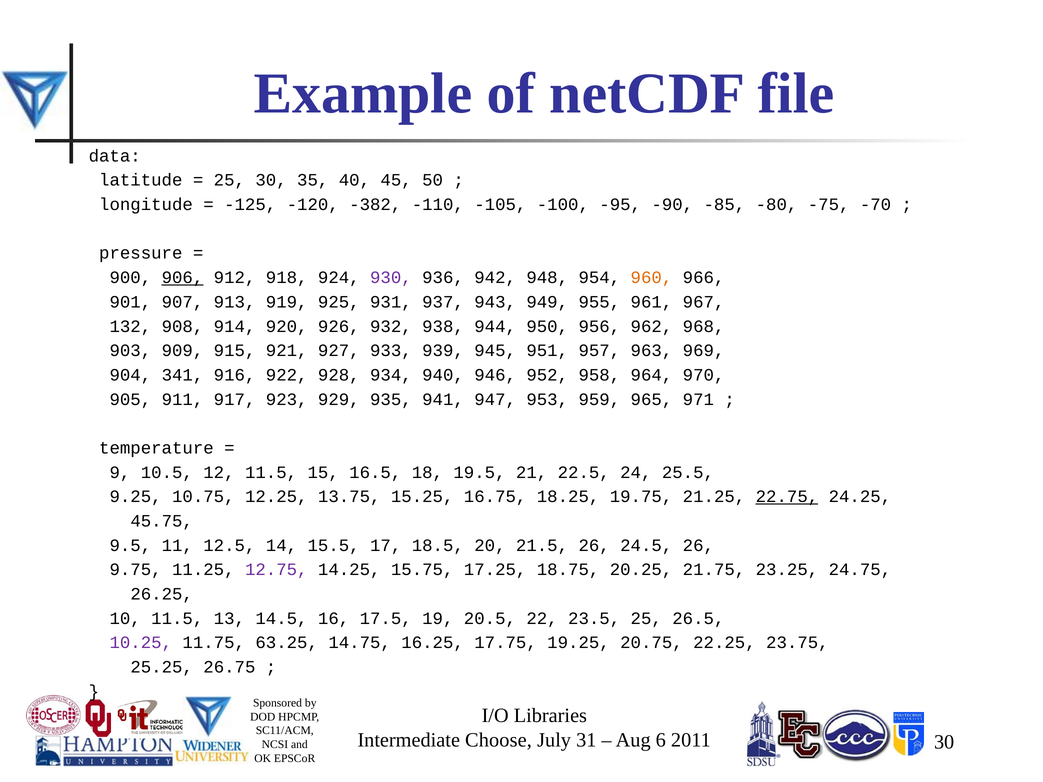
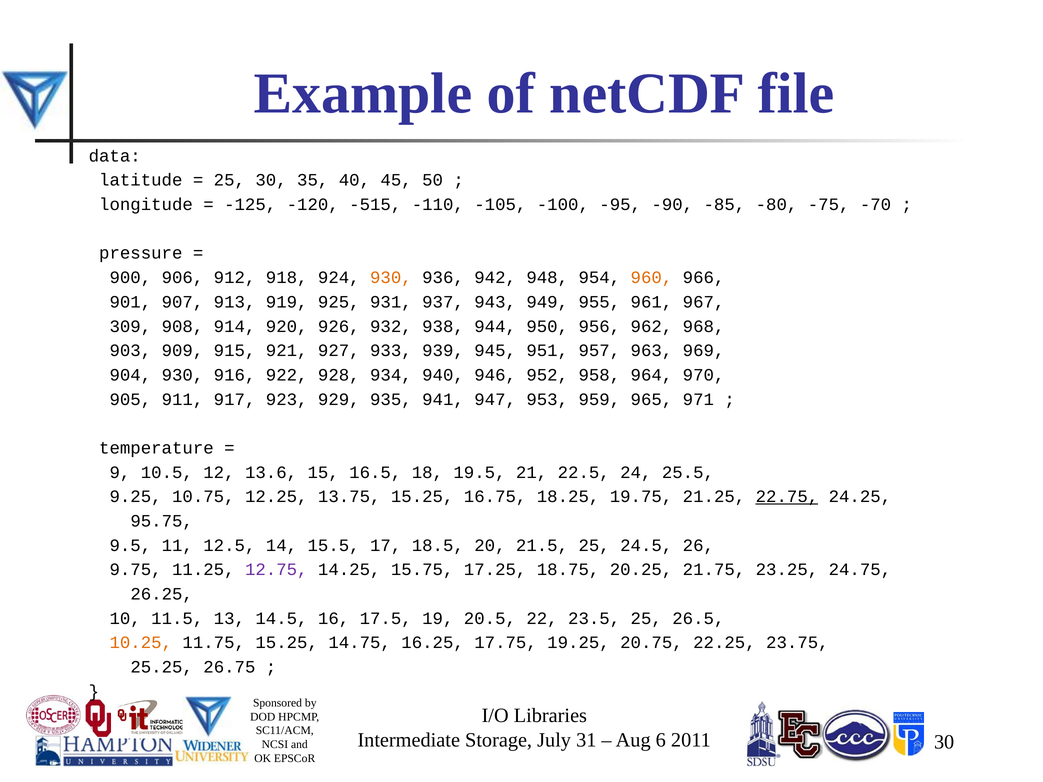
-382: -382 -> -515 (375, 205)
906 underline: present -> none (182, 278)
930 colour: purple -> orange (391, 278)
132: 132 -> 309 (130, 326)
904 341: 341 -> 930 (182, 375)
12 11.5: 11.5 -> 13.6 (271, 472)
45.75: 45.75 -> 95.75 (162, 521)
21.5 26: 26 -> 25 (594, 546)
10.25 colour: purple -> orange (141, 643)
11.75 63.25: 63.25 -> 15.25 (287, 643)
Choose: Choose -> Storage (499, 740)
